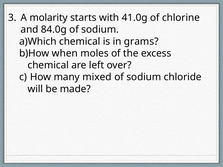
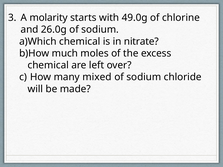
41.0g: 41.0g -> 49.0g (135, 18)
84.0g: 84.0g -> 26.0g (54, 30)
grams: grams -> nitrate (141, 41)
when: when -> much (65, 53)
